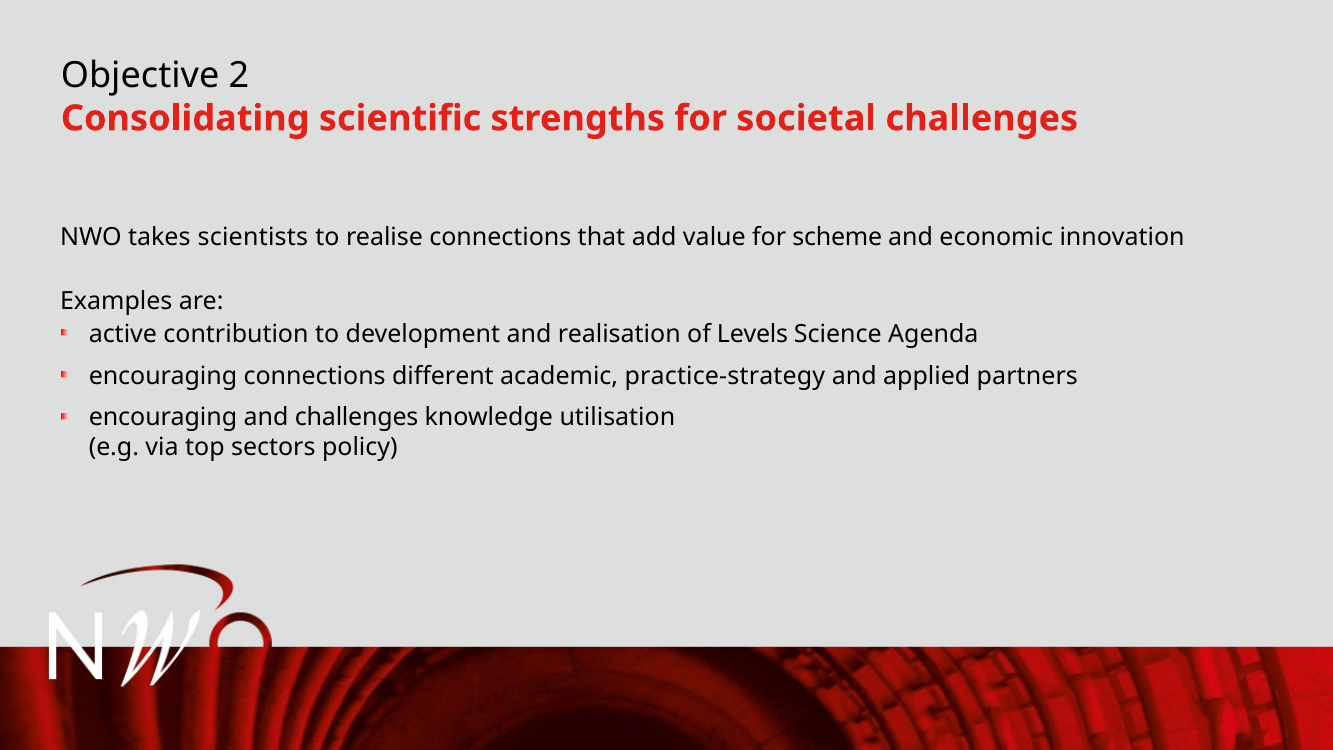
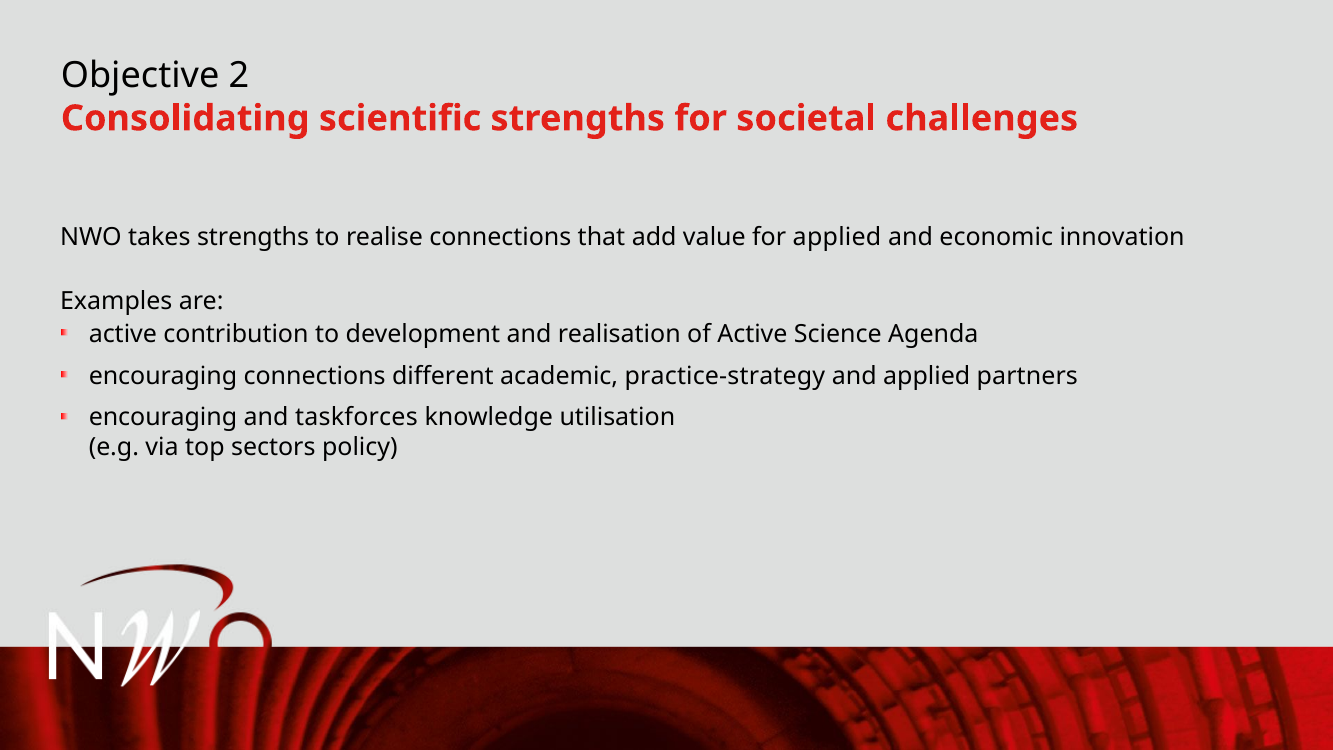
takes scientists: scientists -> strengths (253, 237)
for scheme: scheme -> applied (837, 237)
of Levels: Levels -> Active (752, 334)
and challenges: challenges -> taskforces (356, 417)
